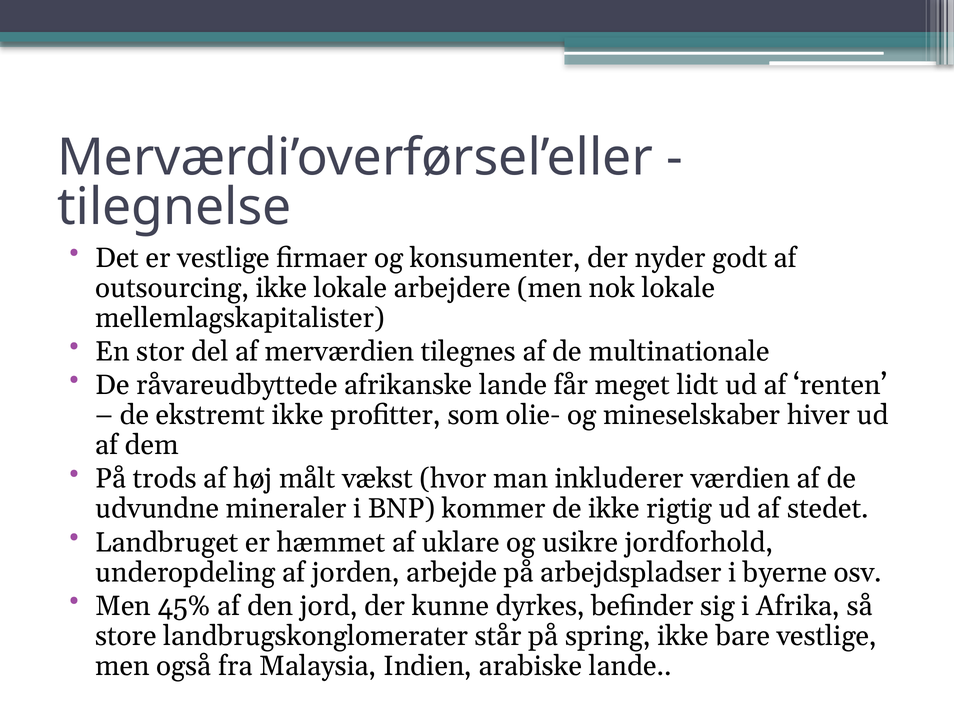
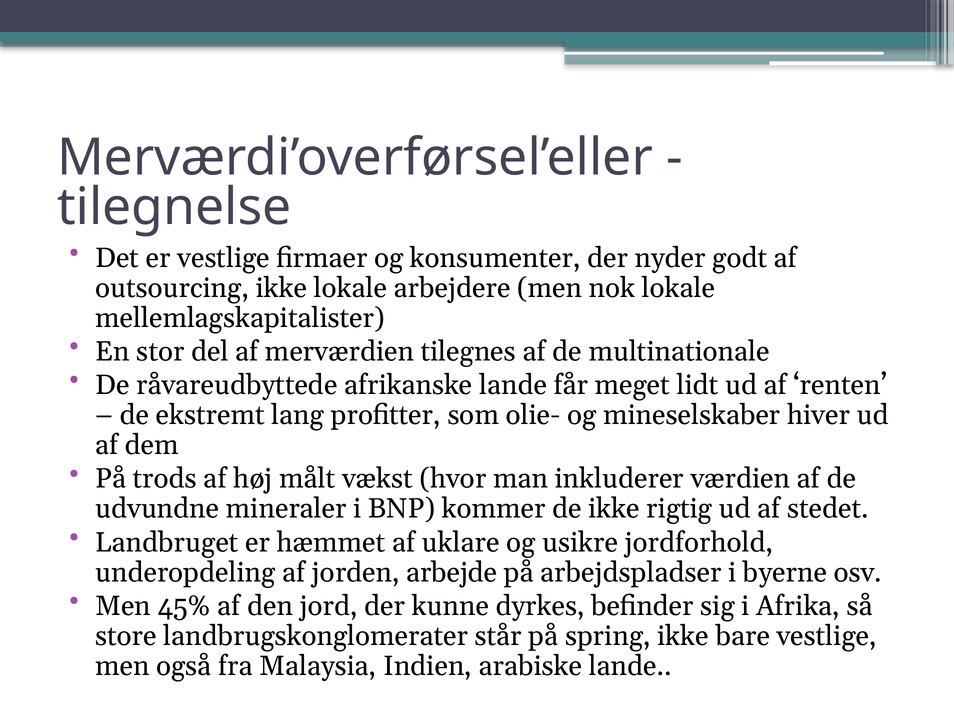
ekstremt ikke: ikke -> lang (298, 415)
